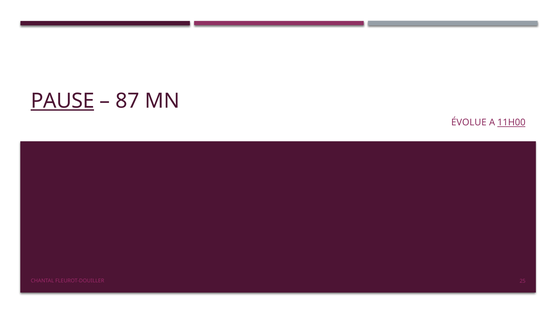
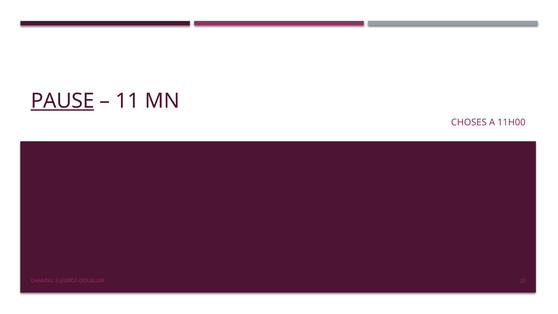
87: 87 -> 11 (127, 101)
ÉVOLUE: ÉVOLUE -> CHOSES (469, 123)
11H00 underline: present -> none (511, 123)
